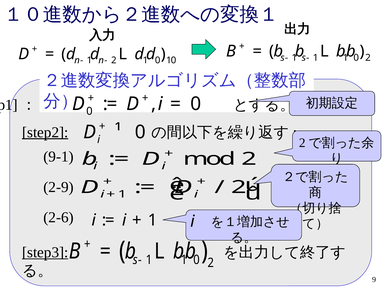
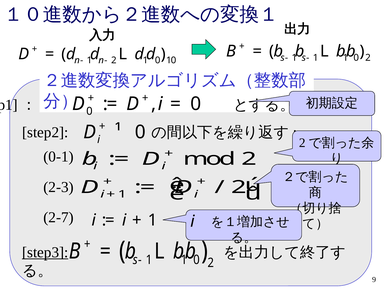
step2 underline: present -> none (45, 133)
9-1: 9-1 -> 0-1 (59, 157)
2-9: 2-9 -> 2-3 (59, 187)
2-6: 2-6 -> 2-7 (59, 218)
